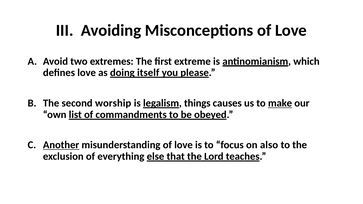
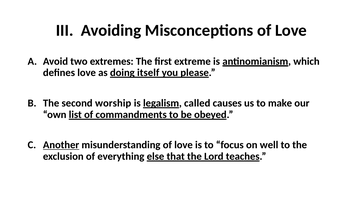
things: things -> called (197, 103)
make underline: present -> none (280, 103)
also: also -> well (269, 145)
